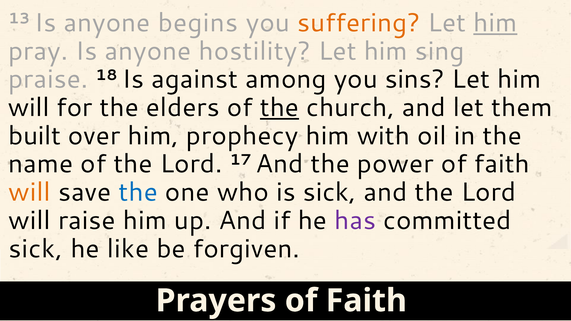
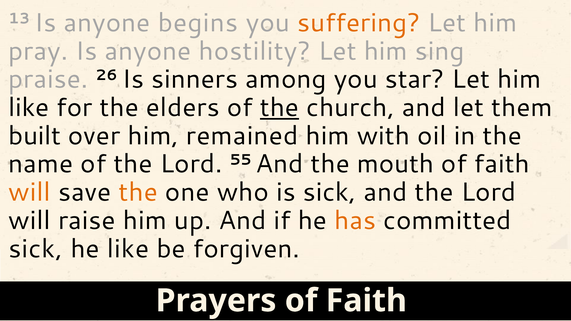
him underline: present -> none (495, 23)
18: 18 -> 26 (106, 75)
against: against -> sinners (195, 79)
sins: sins -> star (415, 79)
will: will -> like (29, 108)
prophecy: prophecy -> remained (242, 136)
17: 17 -> 55 (241, 160)
power: power -> mouth (395, 164)
the colour: blue -> orange (138, 192)
has colour: purple -> orange (355, 221)
